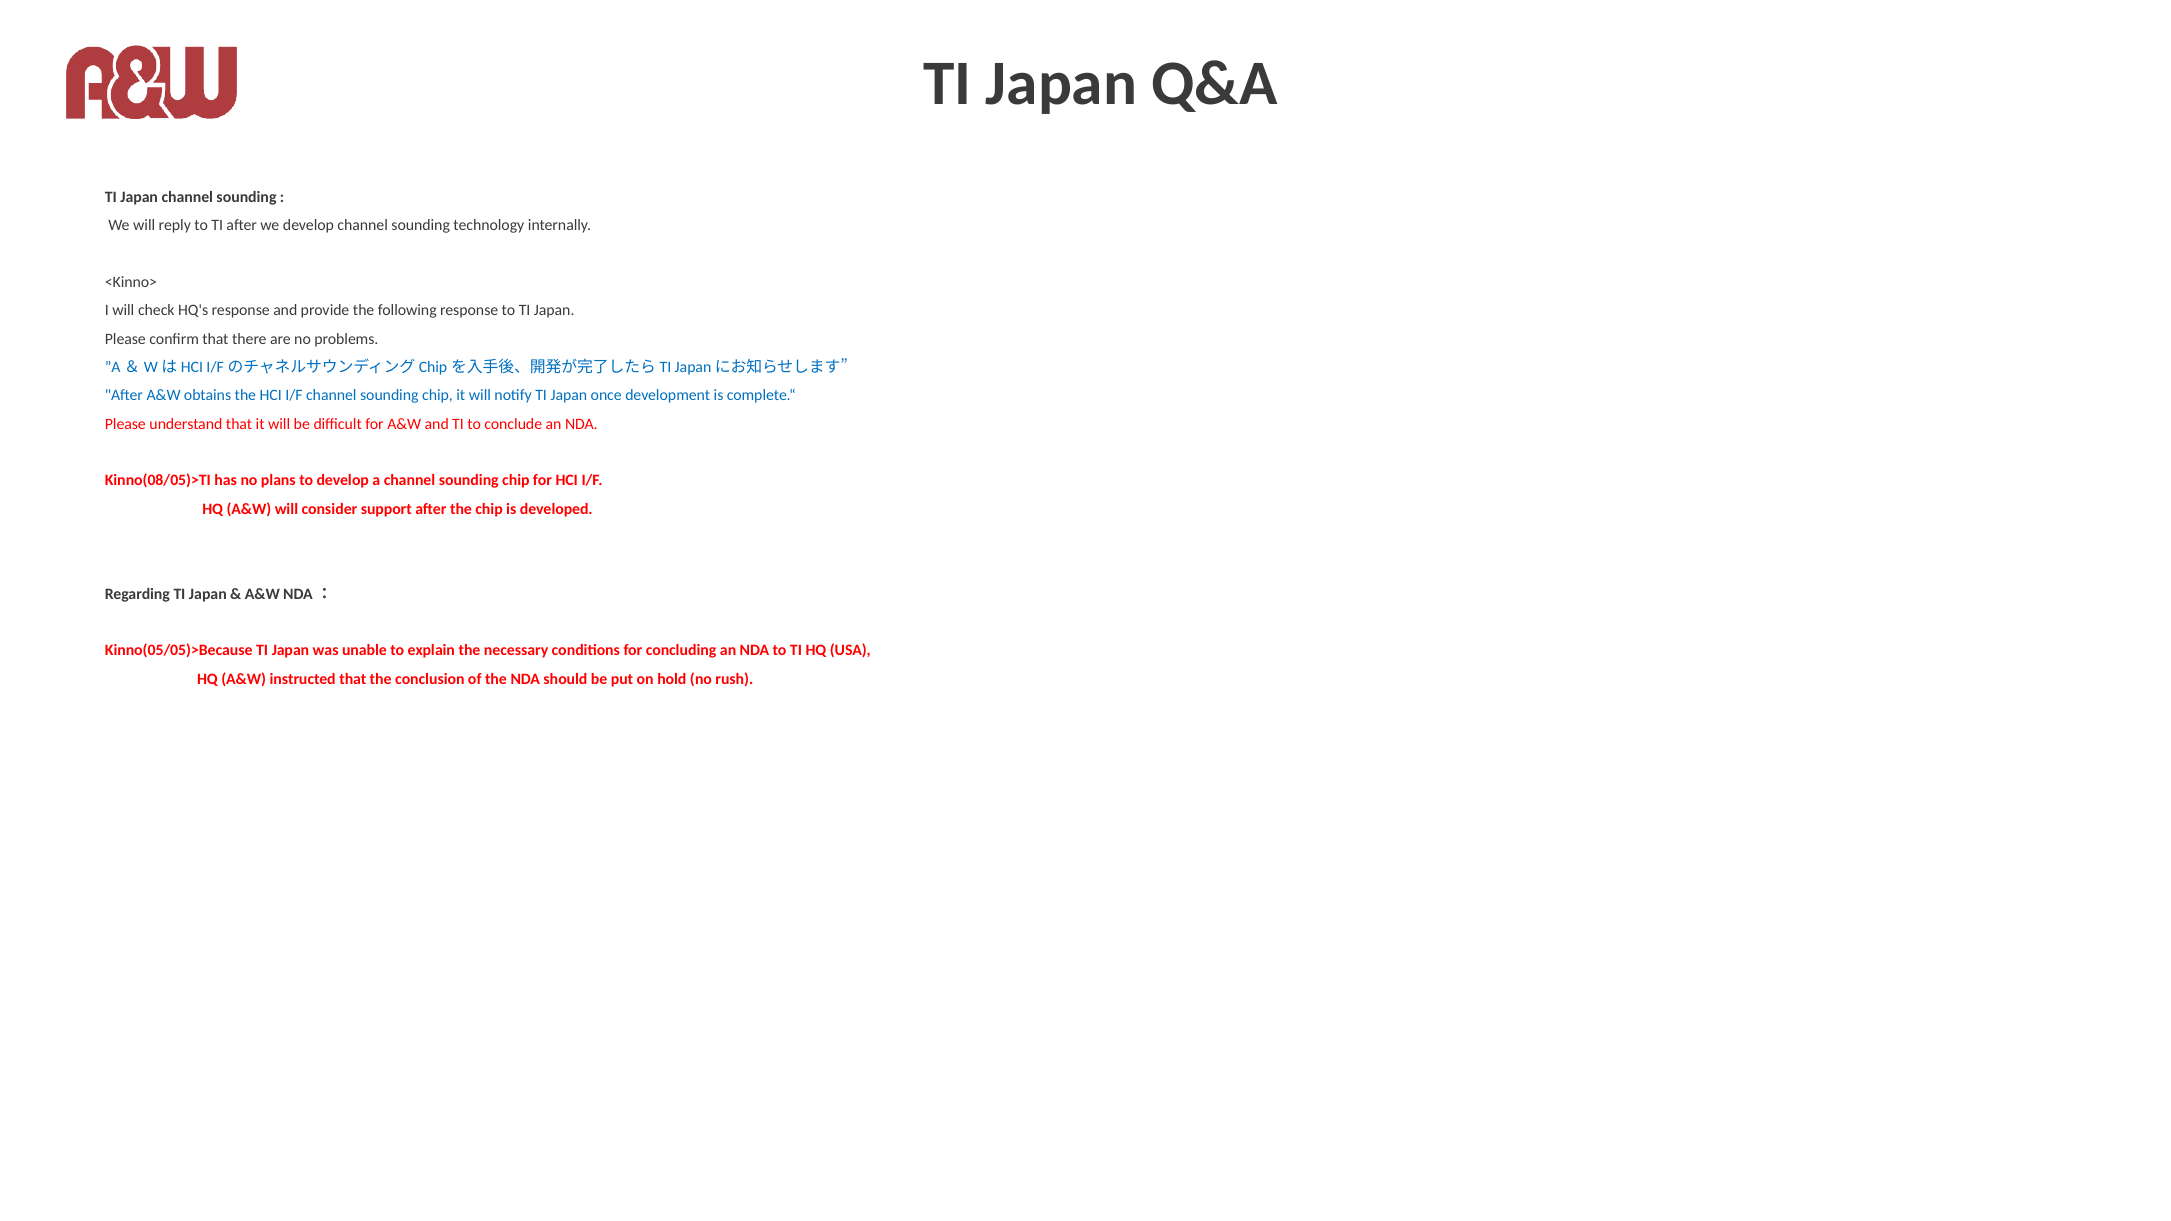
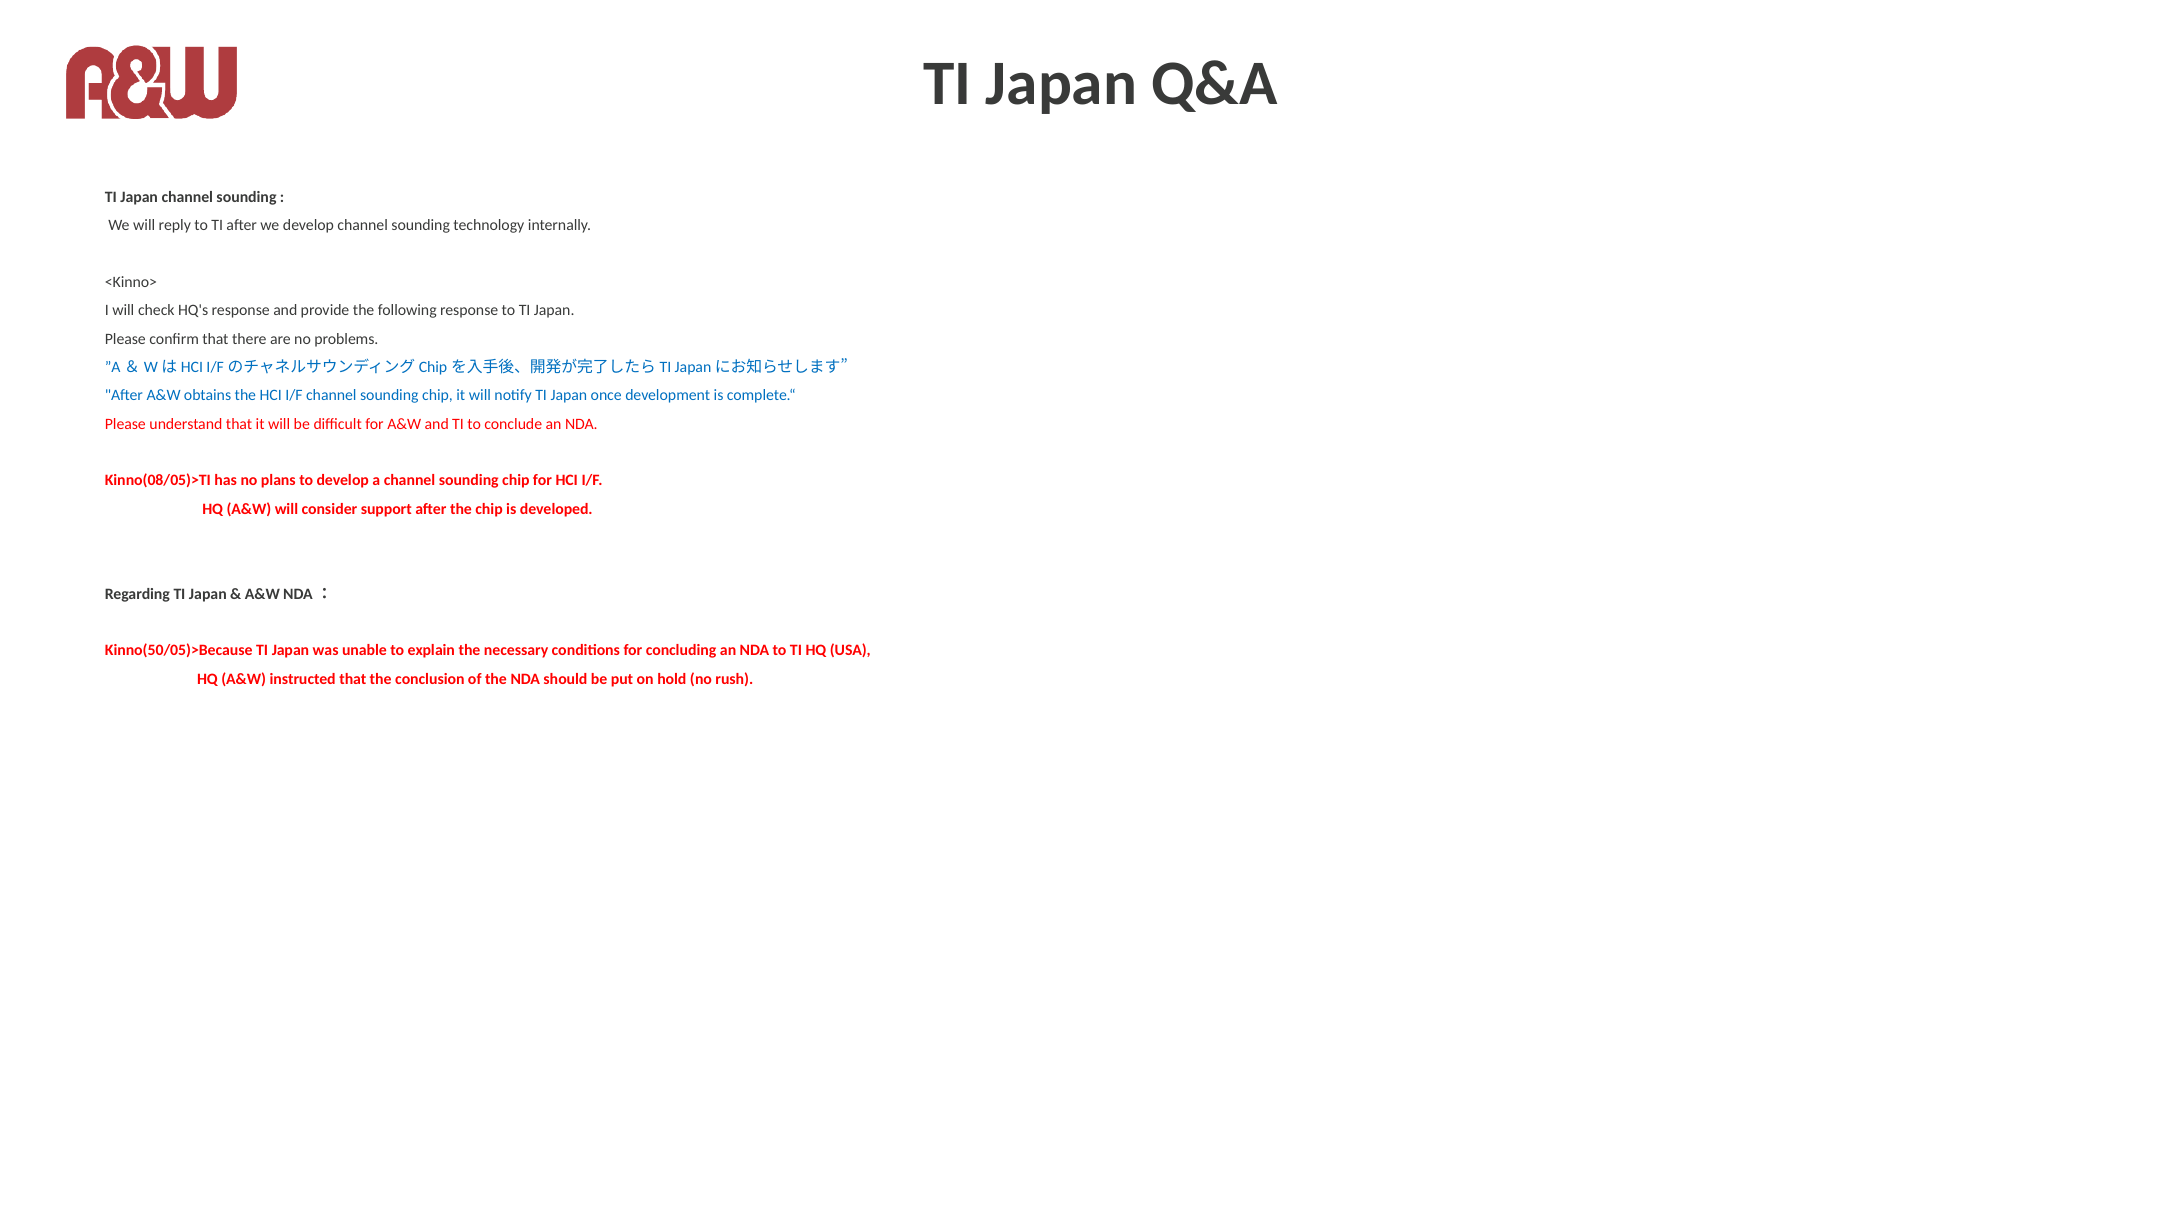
Kinno(05/05)>Because: Kinno(05/05)>Because -> Kinno(50/05)>Because (179, 651)
